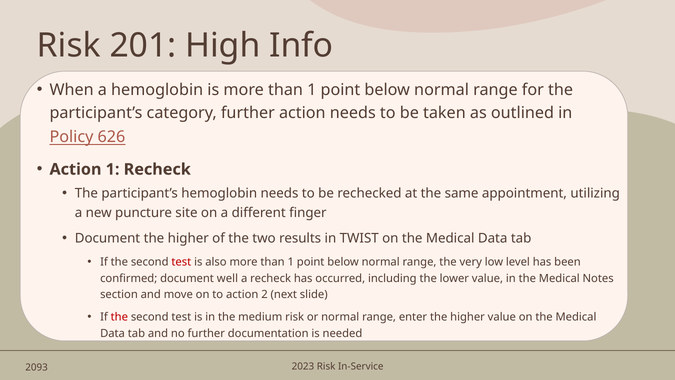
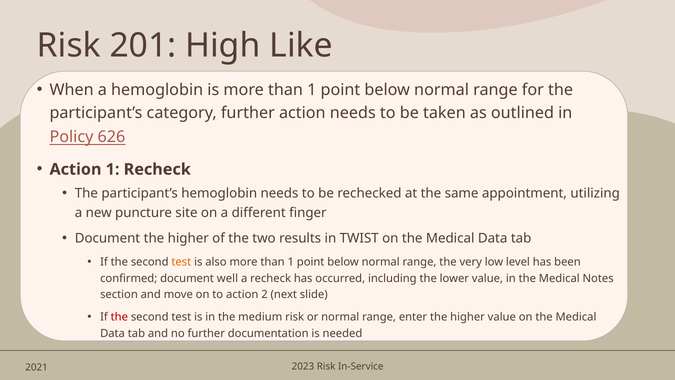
Info: Info -> Like (301, 46)
test colour: red -> orange (181, 262)
2093: 2093 -> 2021 (37, 367)
